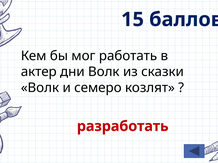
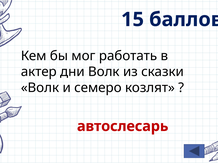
разработать: разработать -> автослесарь (123, 127)
